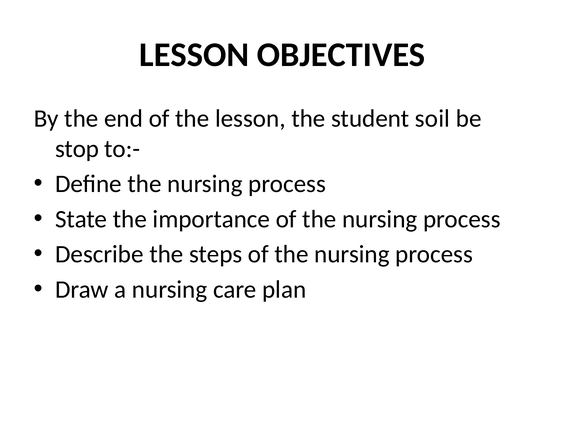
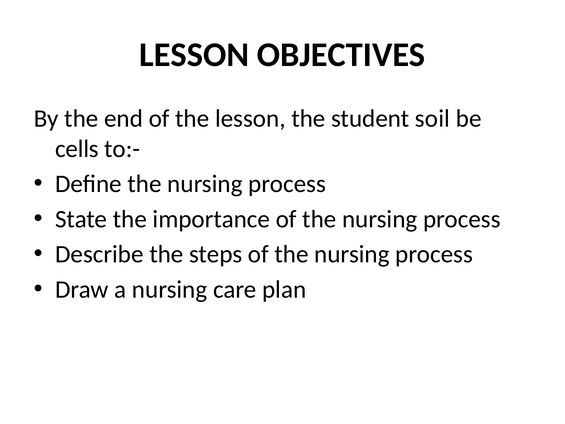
stop: stop -> cells (77, 149)
